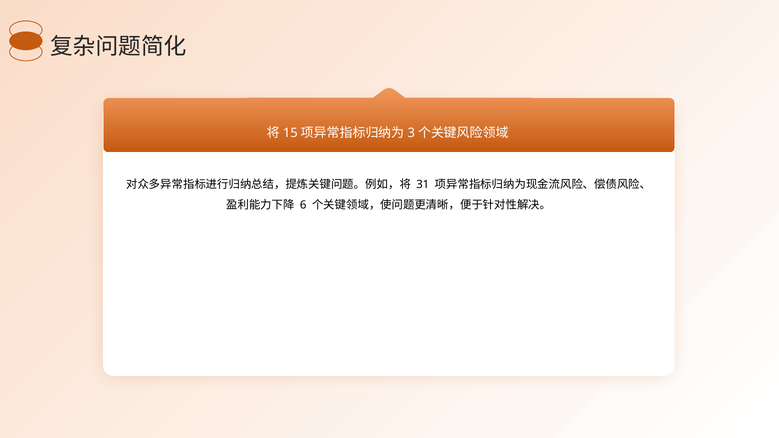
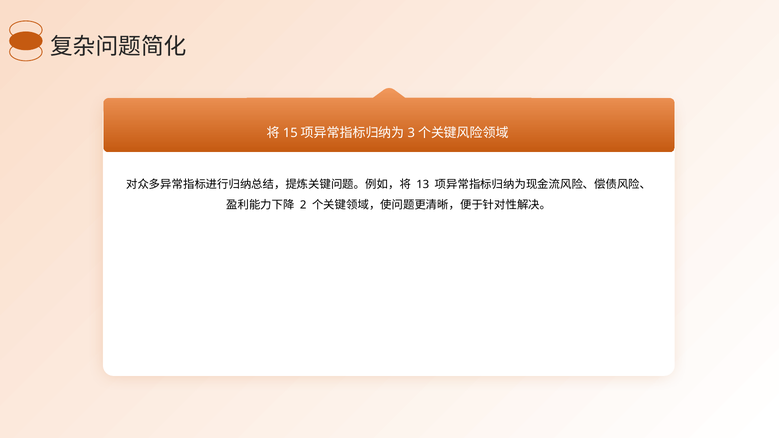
31: 31 -> 13 (423, 185)
6: 6 -> 2 (303, 205)
